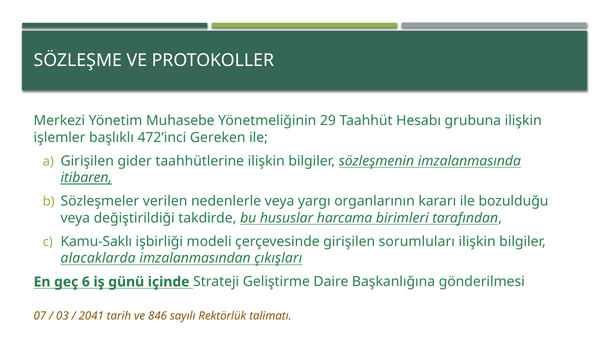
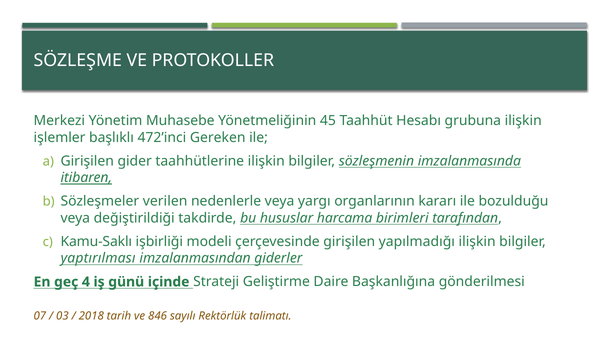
29: 29 -> 45 (328, 121)
sorumluları: sorumluları -> yapılmadığı (417, 242)
alacaklarda: alacaklarda -> yaptırılması (98, 259)
çıkışları: çıkışları -> giderler (278, 259)
6: 6 -> 4 (86, 282)
2041: 2041 -> 2018 (91, 316)
